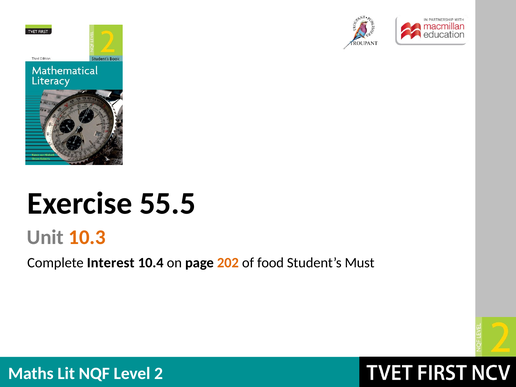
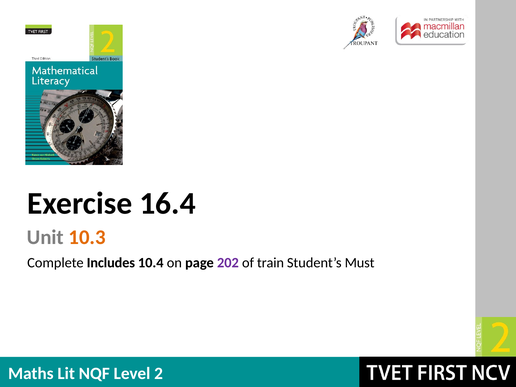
55.5: 55.5 -> 16.4 (168, 203)
Interest: Interest -> Includes (111, 263)
202 colour: orange -> purple (228, 263)
food: food -> train (271, 263)
